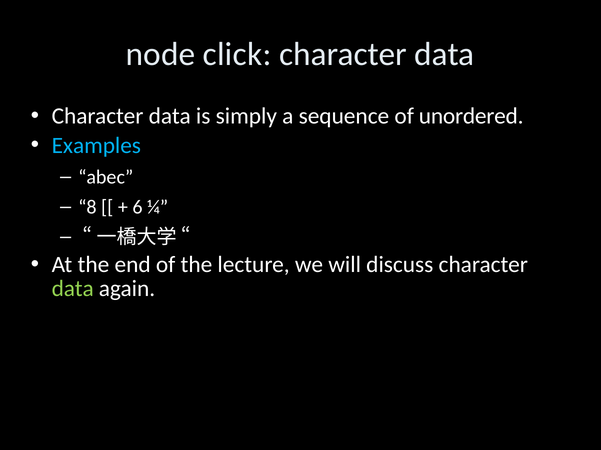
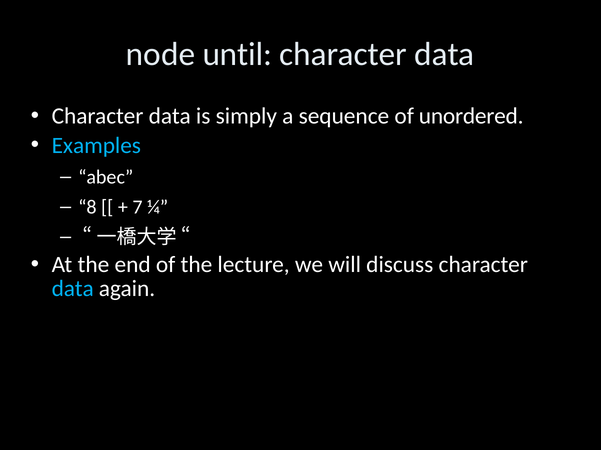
click: click -> until (237, 55)
6: 6 -> 7 (137, 208)
data colour: light green -> light blue (73, 289)
